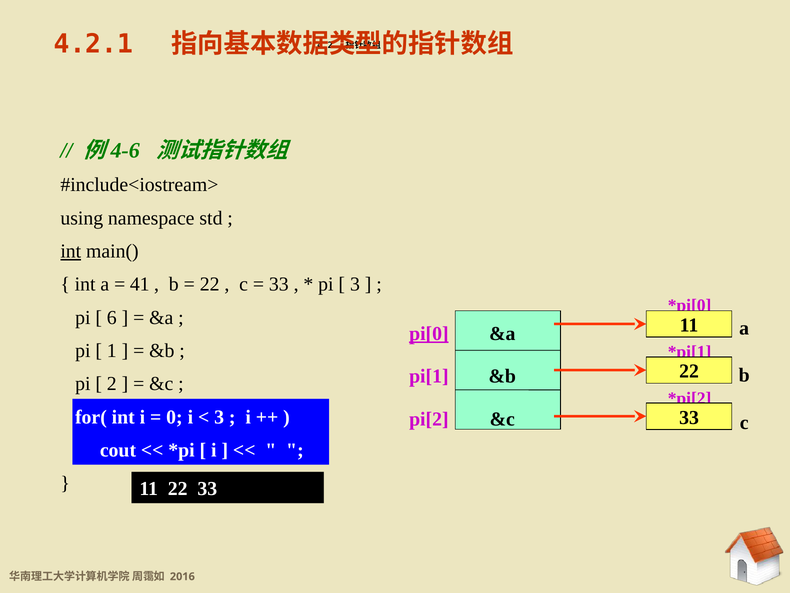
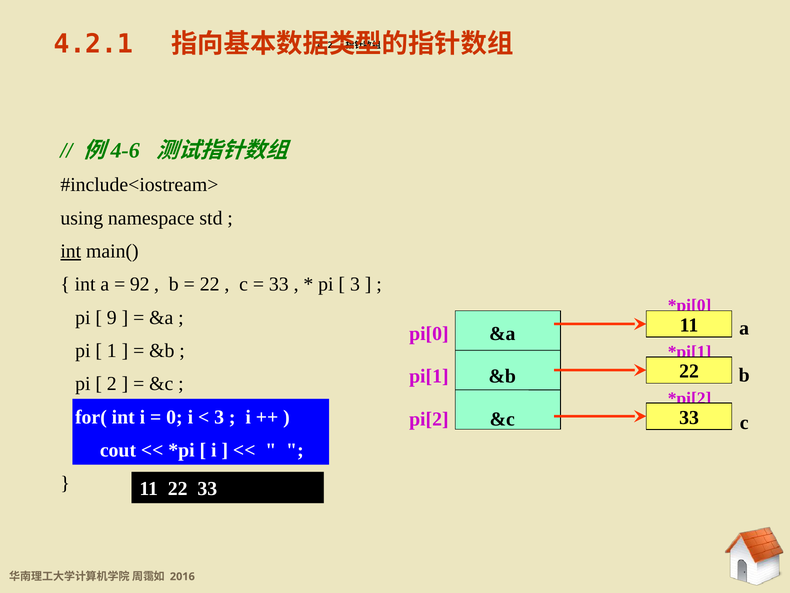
41: 41 -> 92 (140, 284)
6: 6 -> 9 (112, 317)
pi[0 underline: present -> none (429, 333)
